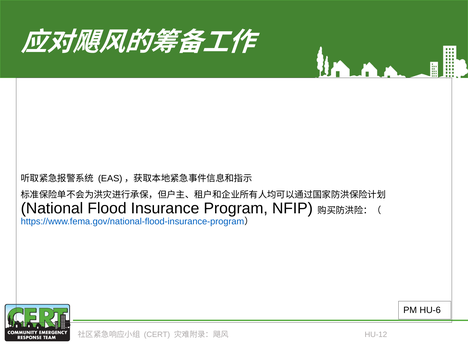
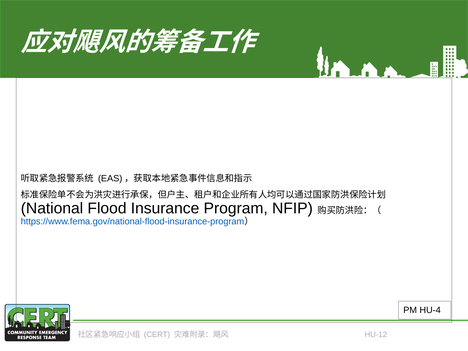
HU-6: HU-6 -> HU-4 (430, 310)
